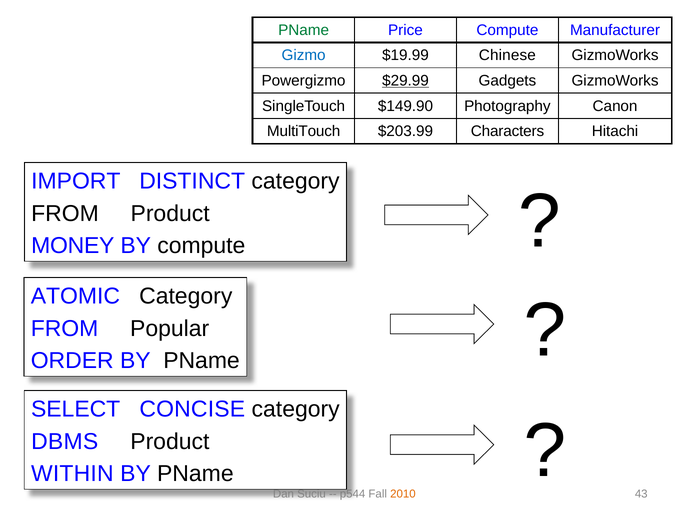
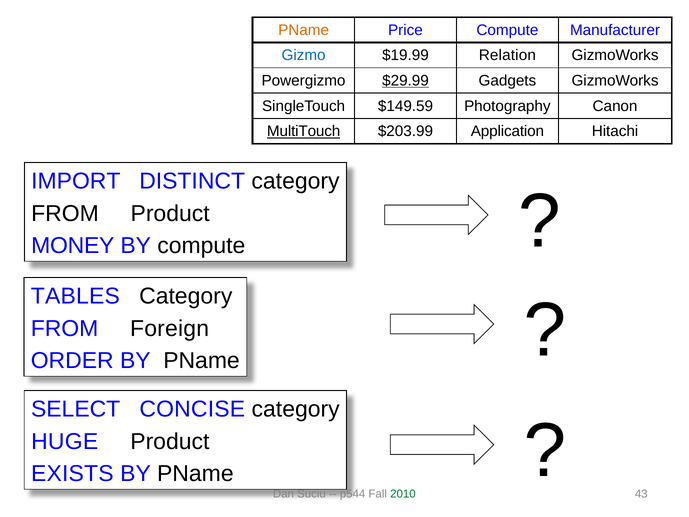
PName colour: green -> orange (304, 30)
Chinese: Chinese -> Relation (507, 55)
$149.90: $149.90 -> $149.59 (406, 106)
MultiTouch underline: none -> present (304, 131)
Characters: Characters -> Application (507, 131)
ATOMIC: ATOMIC -> TABLES (75, 296)
Popular: Popular -> Foreign (170, 328)
DBMS: DBMS -> HUGE (65, 441)
WITHIN: WITHIN -> EXISTS (72, 473)
2010 colour: orange -> green (403, 493)
